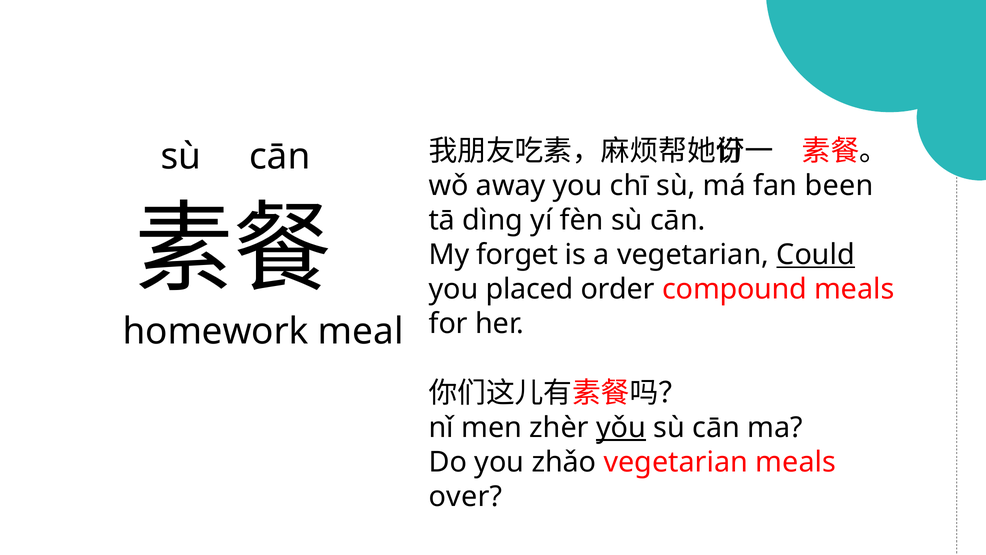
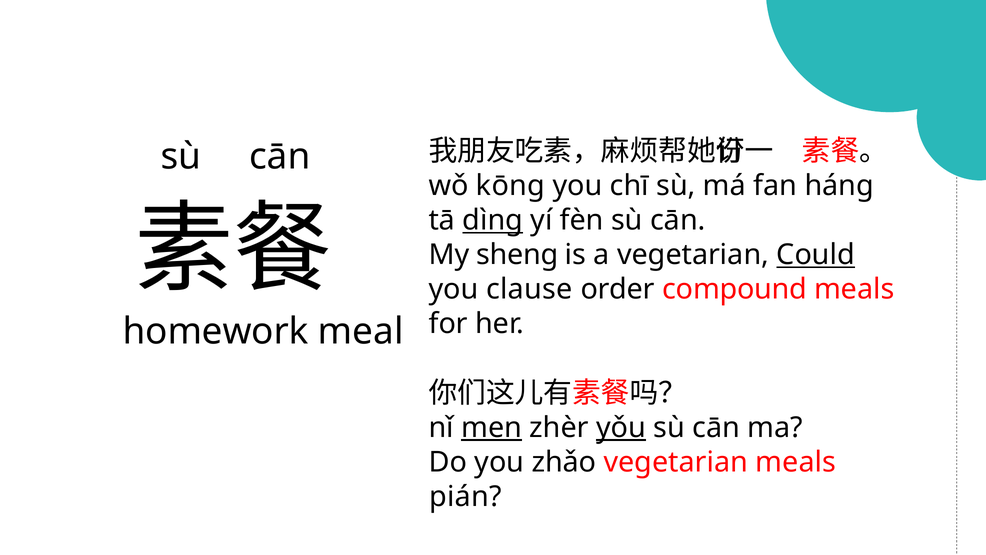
away: away -> kōng (511, 186)
been: been -> háng (839, 186)
dìng underline: none -> present (493, 220)
forget: forget -> sheng (517, 255)
placed: placed -> clause (529, 289)
men underline: none -> present (492, 427)
over: over -> pián (465, 496)
